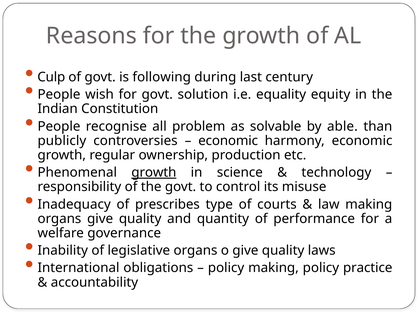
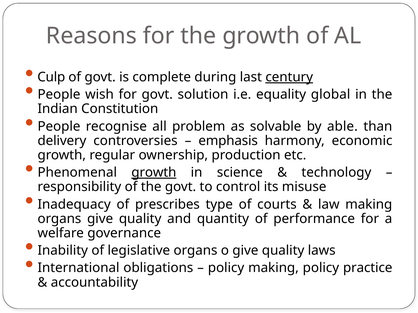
following: following -> complete (162, 77)
century underline: none -> present (289, 77)
equity: equity -> global (331, 95)
publicly: publicly -> delivery (62, 141)
economic: economic -> emphasis (228, 141)
